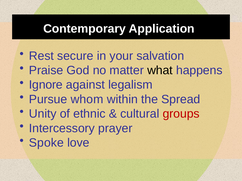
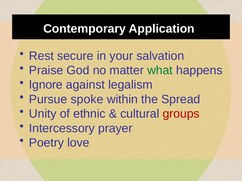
what colour: black -> green (160, 71)
whom: whom -> spoke (87, 100)
Spoke: Spoke -> Poetry (46, 143)
